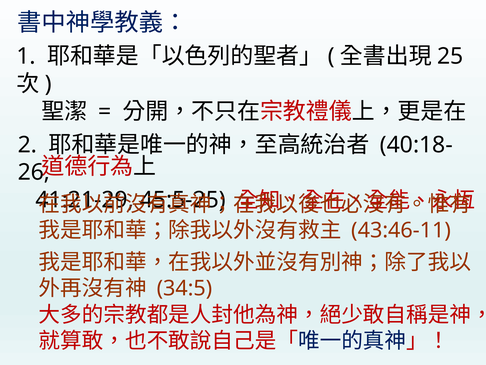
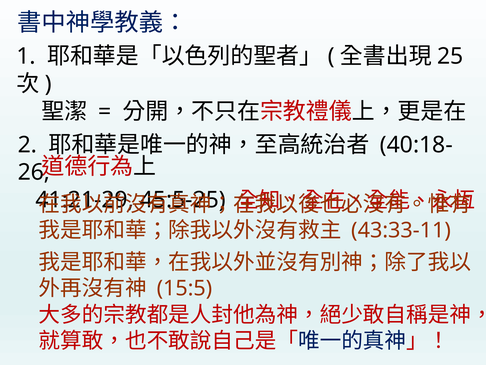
43:46-11: 43:46-11 -> 43:33-11 (401, 230)
34:5: 34:5 -> 15:5 (185, 288)
